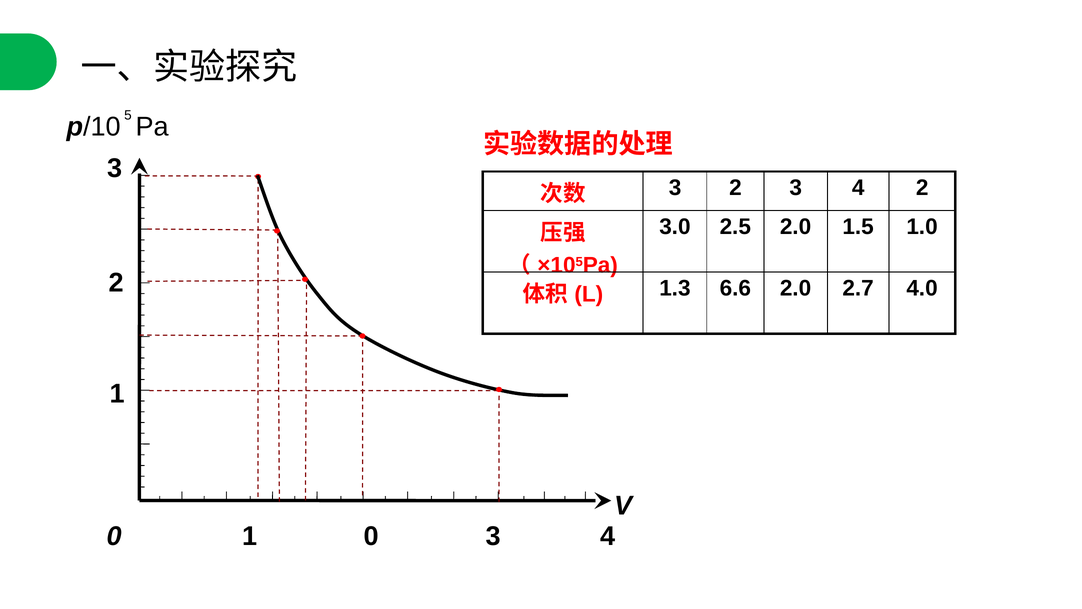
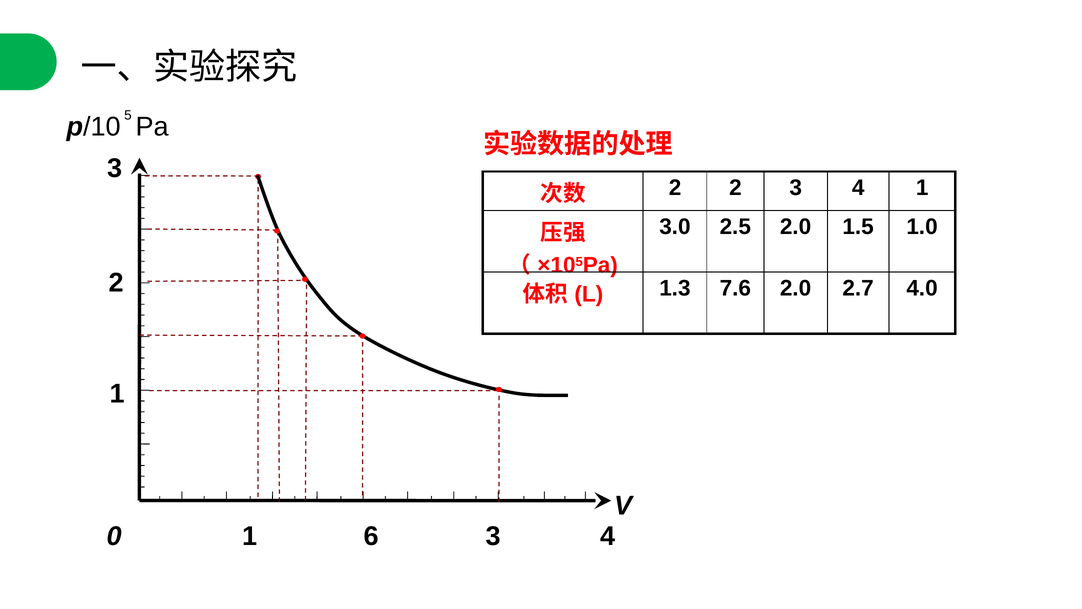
3: 3 -> 2 (675, 188)
4 2: 2 -> 1 (922, 188)
6.6: 6.6 -> 7.6 (735, 288)
1 0: 0 -> 6 (371, 536)
